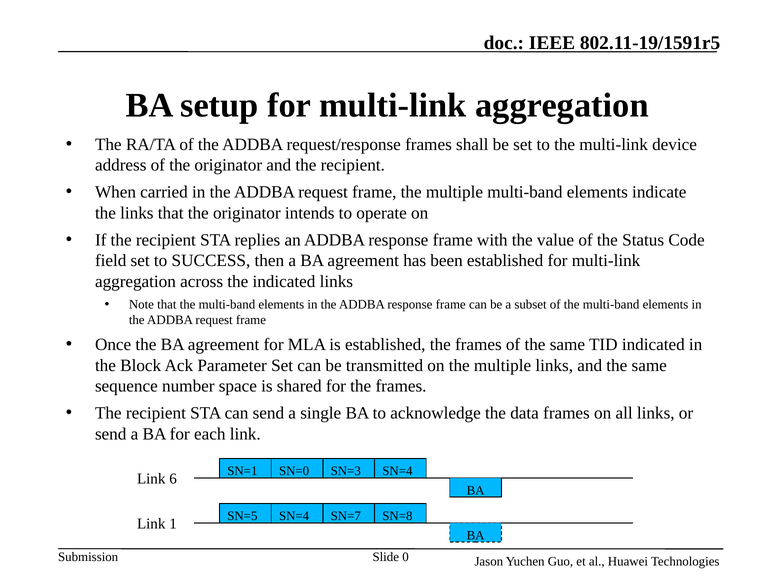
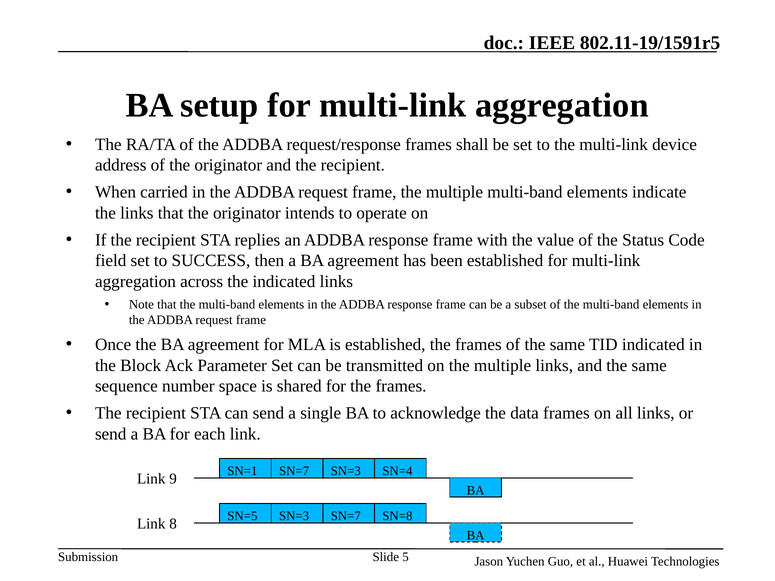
SN=1 SN=0: SN=0 -> SN=7 (294, 471)
6: 6 -> 9 (173, 479)
SN=5 SN=4: SN=4 -> SN=3 (294, 516)
1: 1 -> 8 (173, 524)
0: 0 -> 5 (405, 557)
